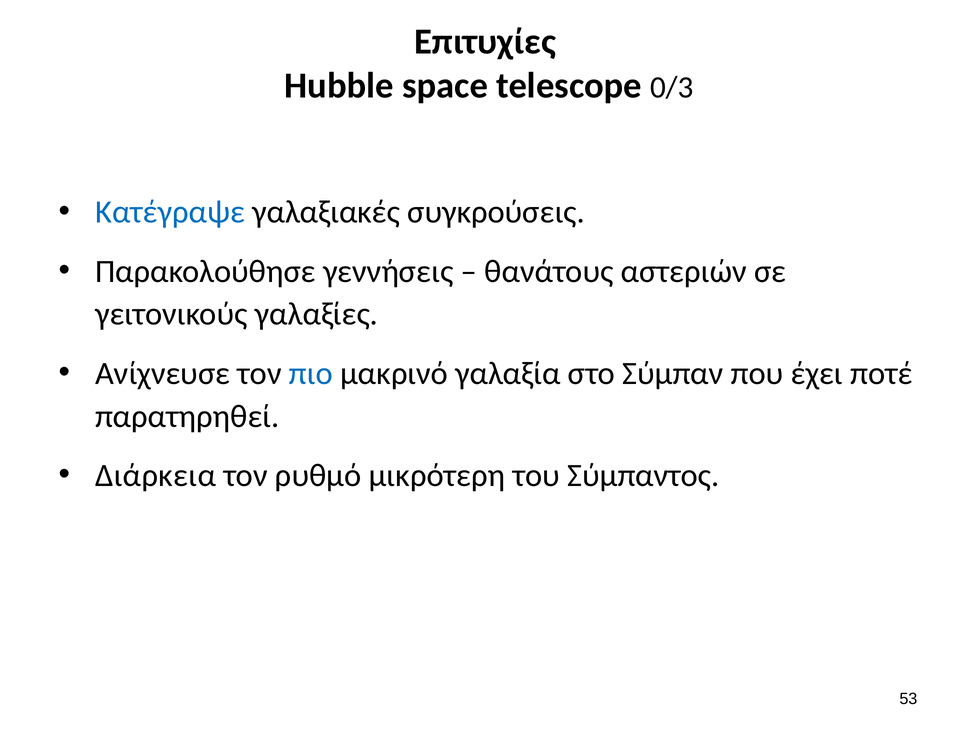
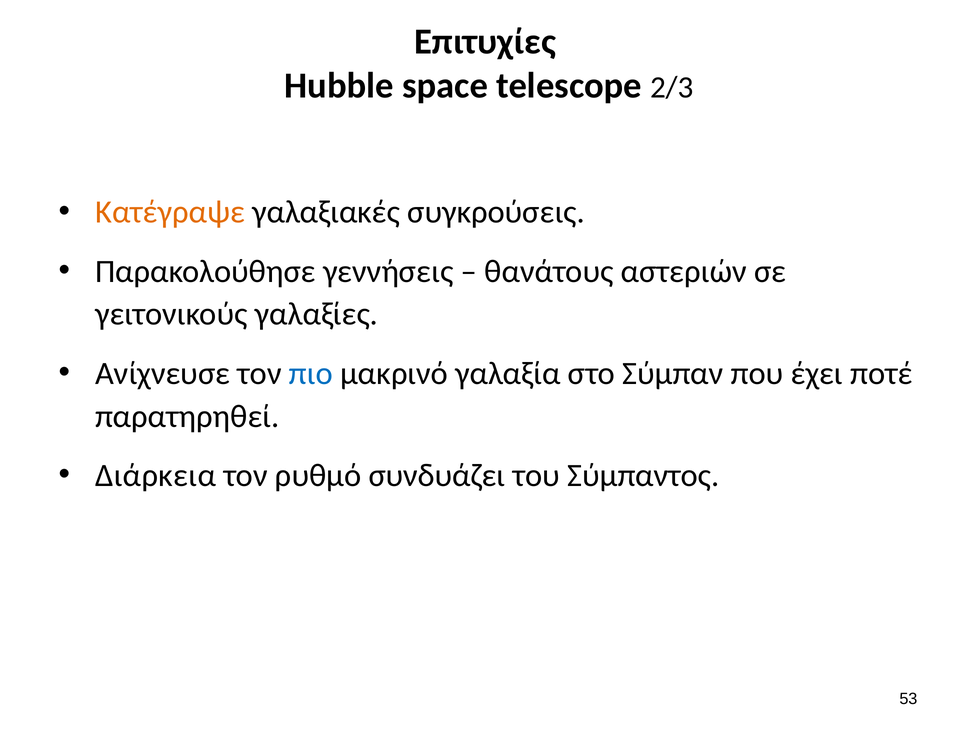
0/3: 0/3 -> 2/3 (672, 88)
Κατέγραψε colour: blue -> orange (170, 212)
μικρότερη: μικρότερη -> συνδυάζει (437, 475)
